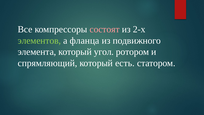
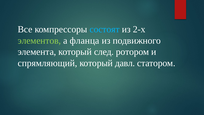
состоят colour: pink -> light blue (105, 29)
угол: угол -> след (104, 52)
есть: есть -> давл (125, 63)
